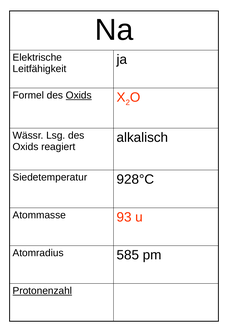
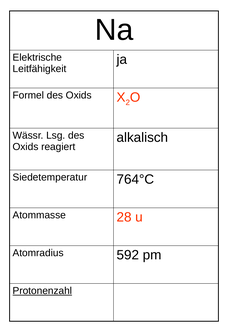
Oxids underline: present -> none (79, 95)
928°C: 928°C -> 764°C (135, 179)
93: 93 -> 28 (124, 217)
585: 585 -> 592 (128, 255)
